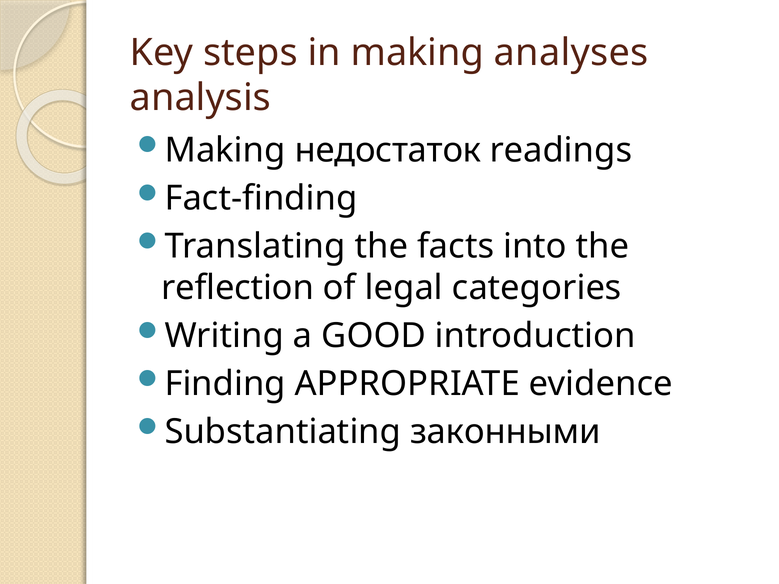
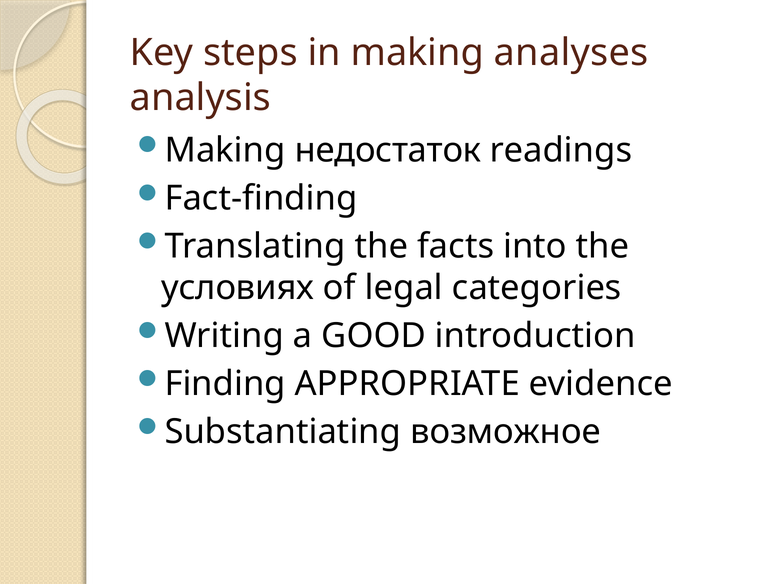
reflection: reflection -> условиях (238, 288)
законными: законными -> возможное (505, 432)
